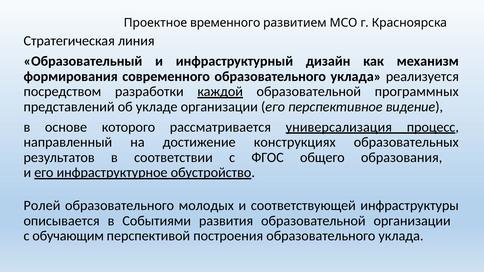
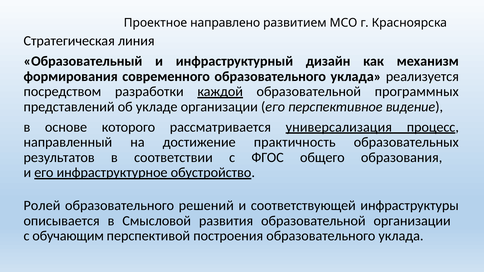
временного: временного -> направлено (225, 23)
конструкциях: конструкциях -> практичность (295, 142)
молодых: молодых -> решений (206, 206)
Событиями: Событиями -> Смысловой (157, 221)
